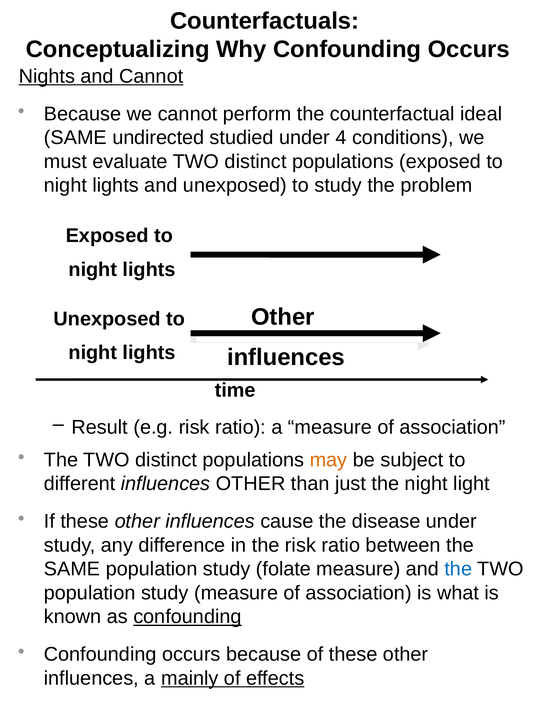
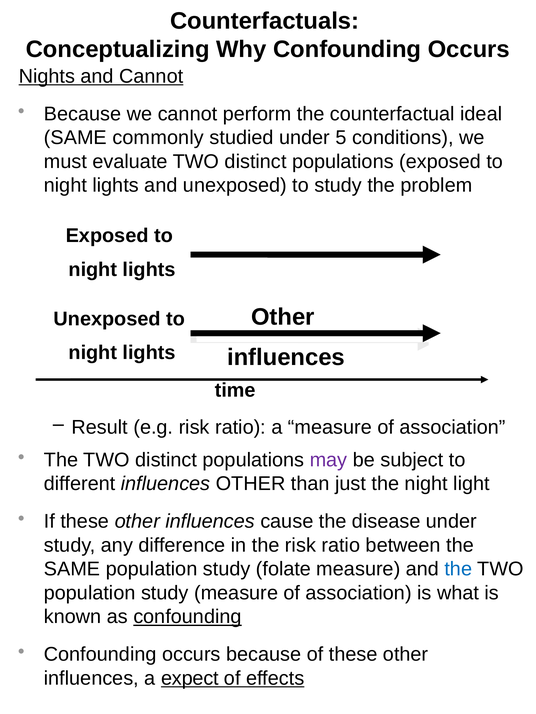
undirected: undirected -> commonly (158, 138)
4: 4 -> 5 (341, 138)
may colour: orange -> purple (328, 460)
mainly: mainly -> expect (190, 679)
